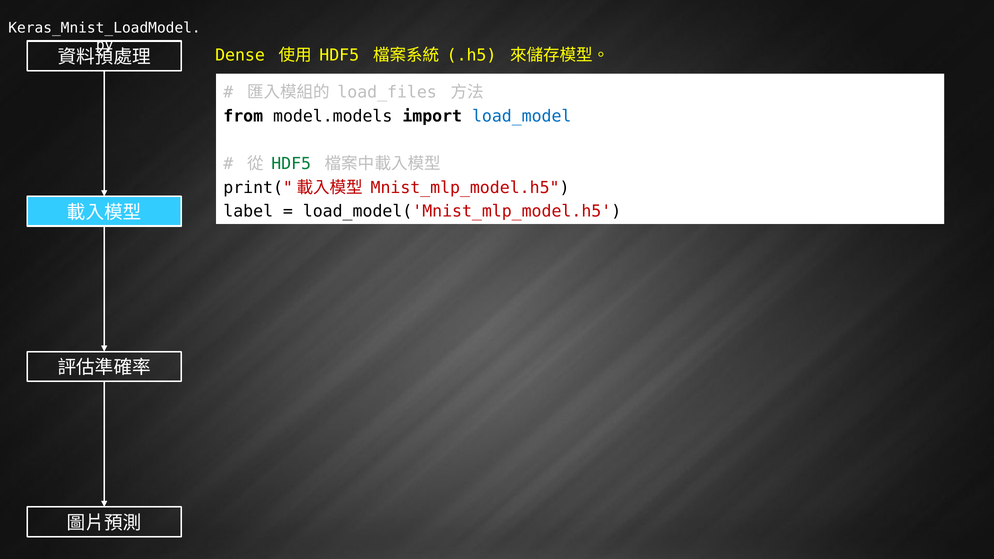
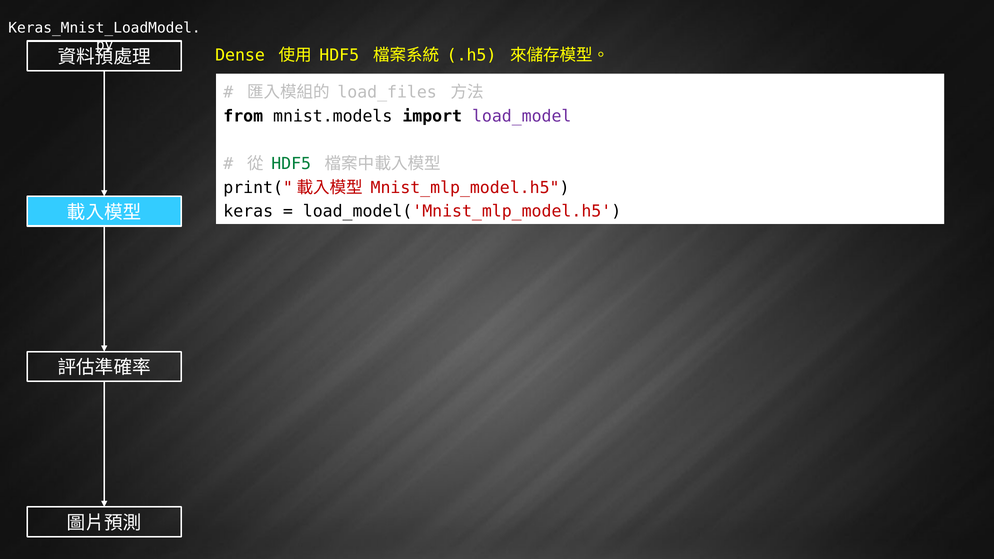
model.models: model.models -> mnist.models (333, 116)
load_model colour: blue -> purple (522, 116)
label: label -> keras (248, 212)
